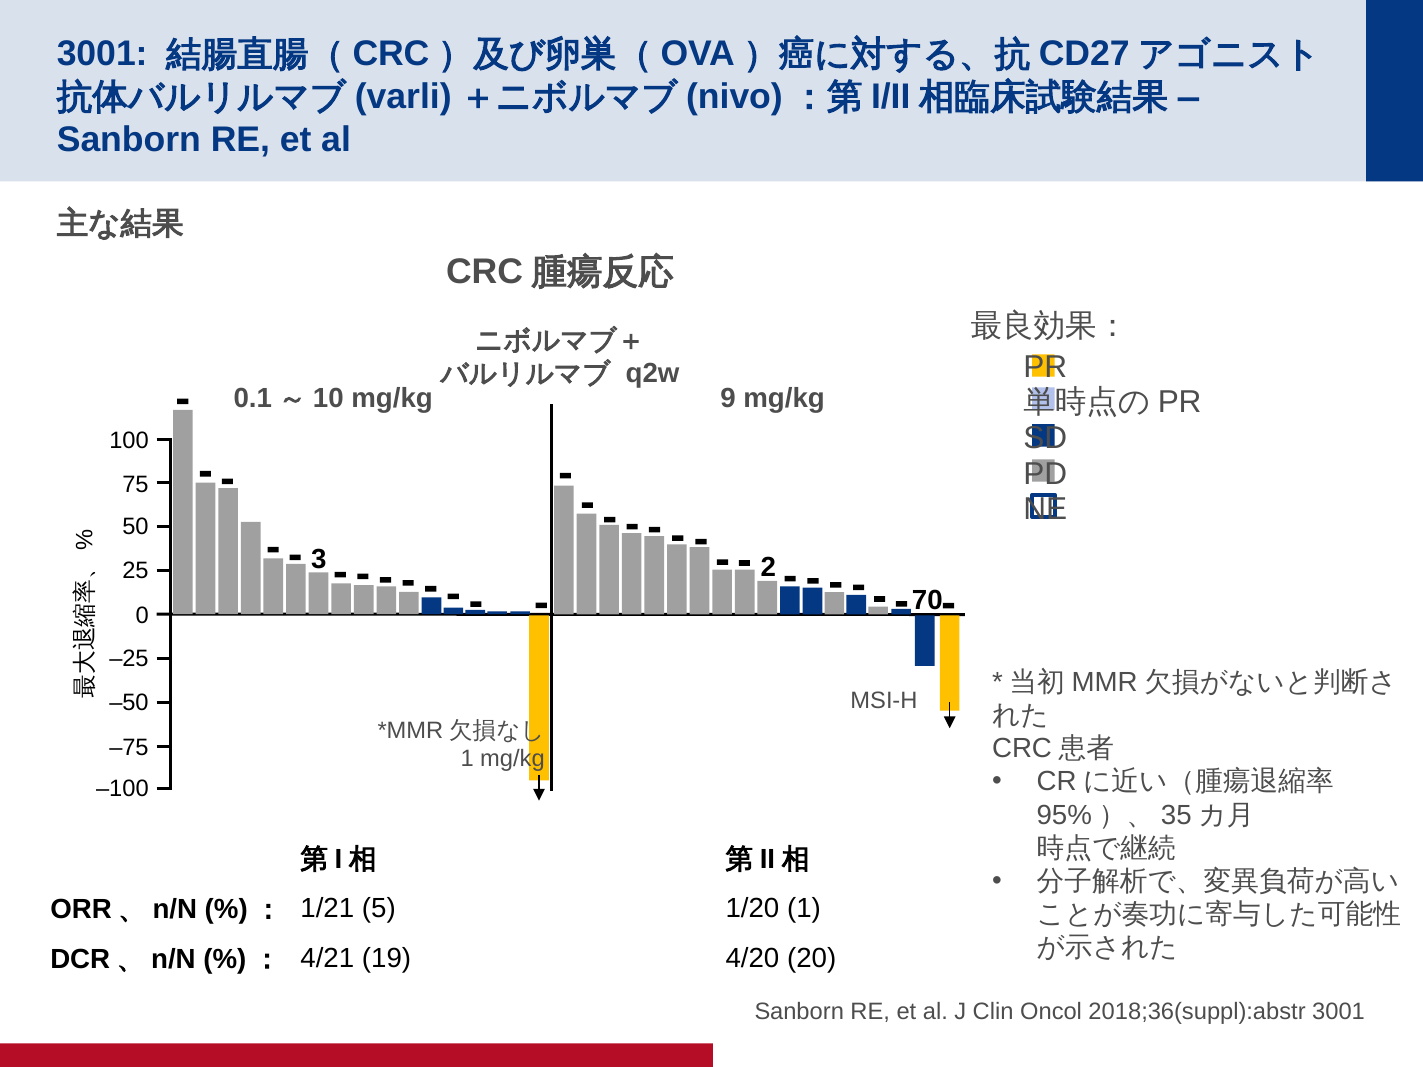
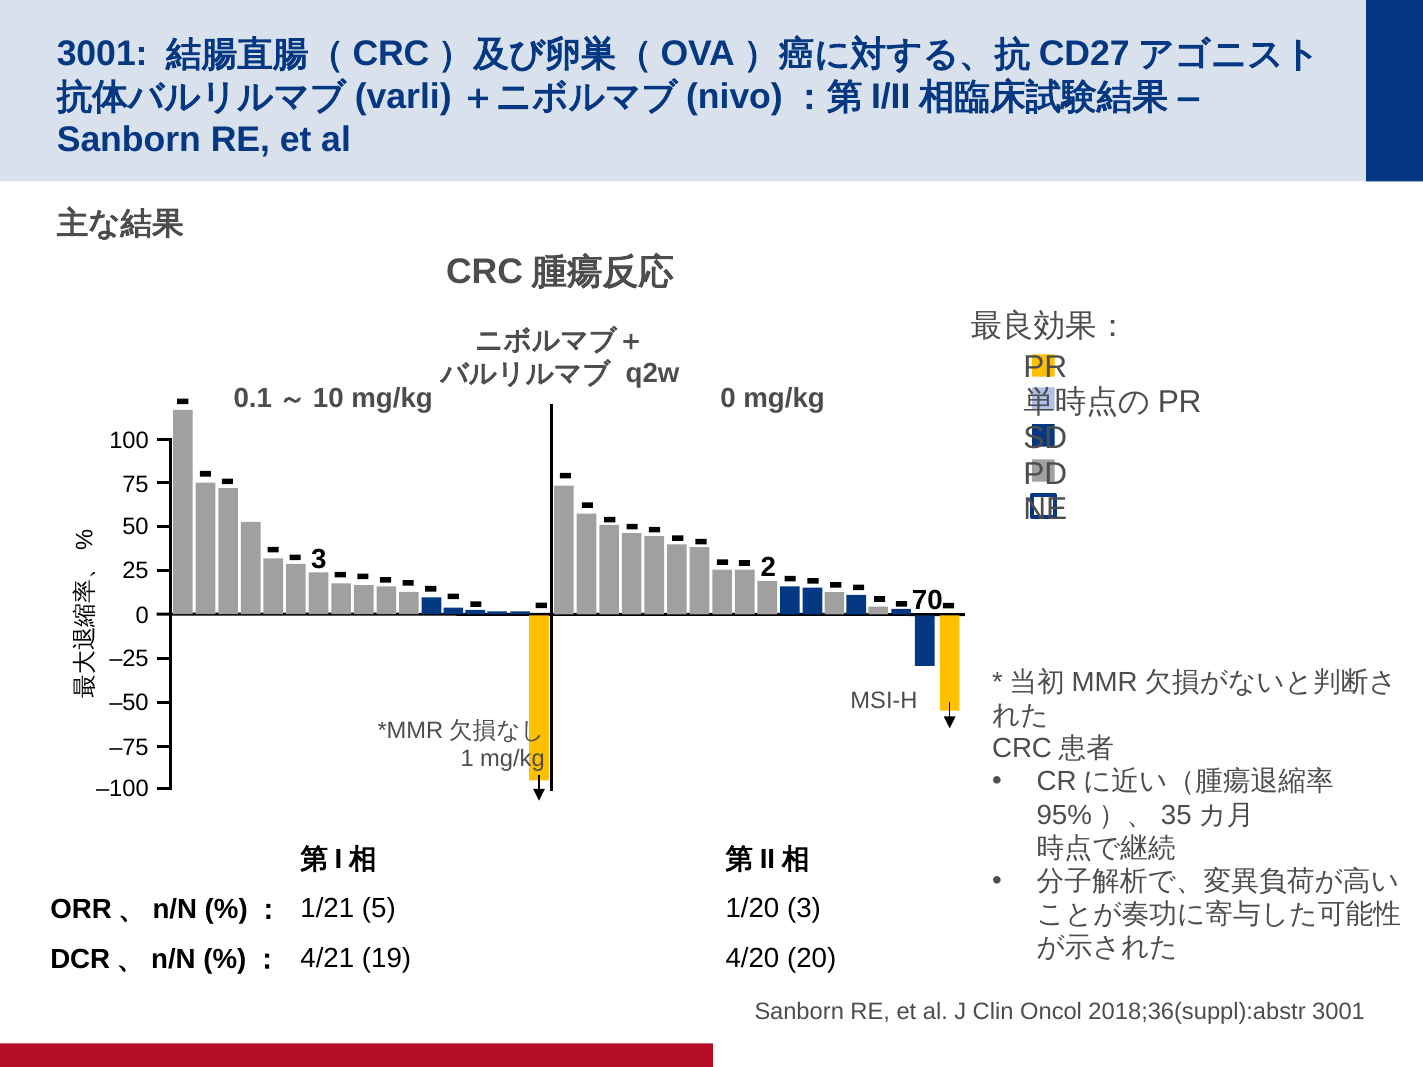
mg/kg 9: 9 -> 0 (728, 399)
1/20 1: 1 -> 3 (804, 909)
